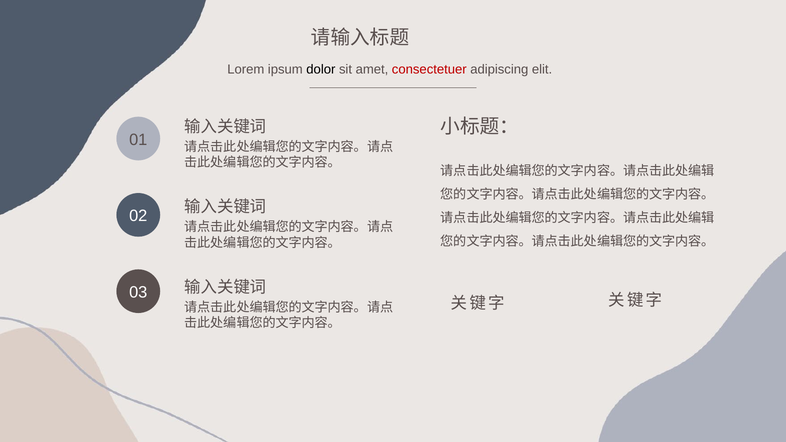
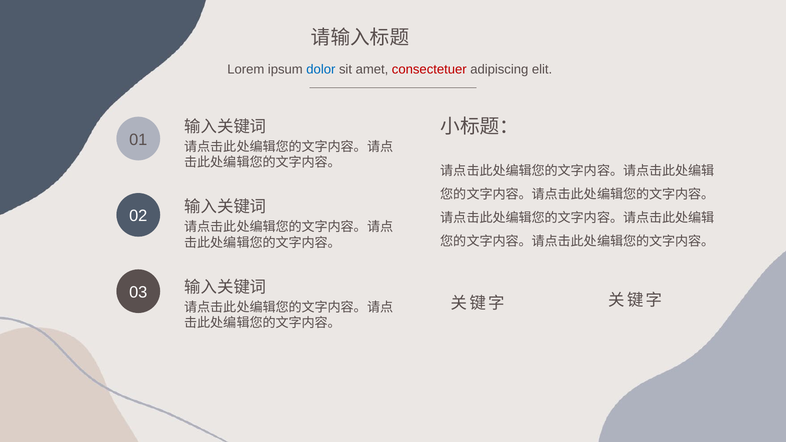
dolor colour: black -> blue (321, 69)
